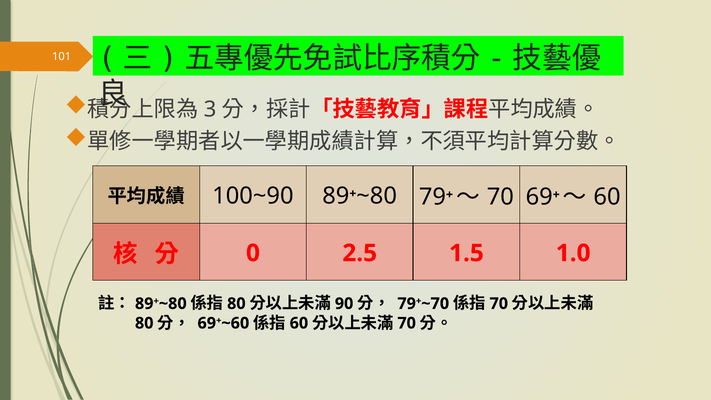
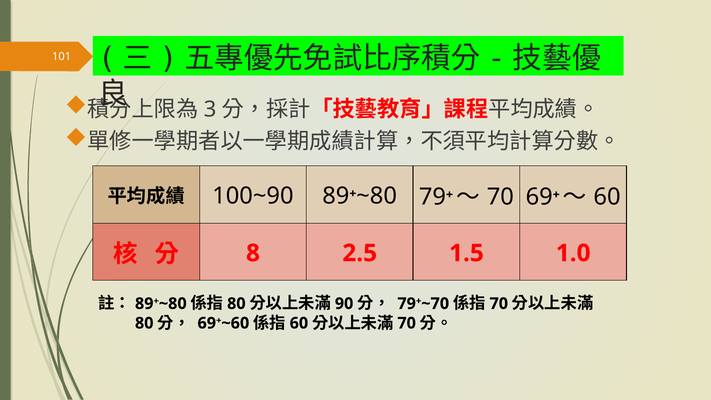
0: 0 -> 8 (253, 253)
